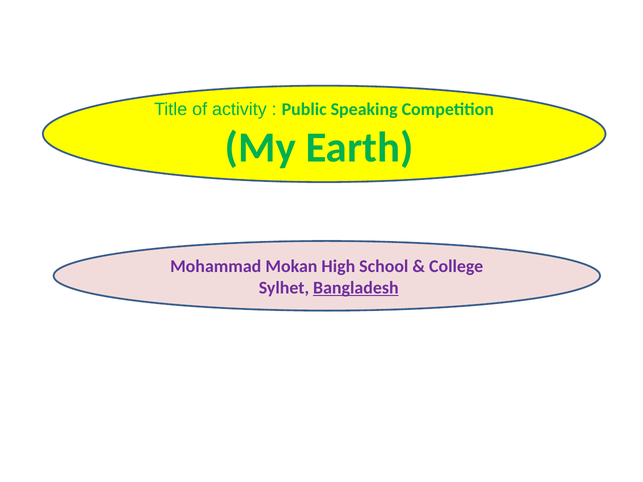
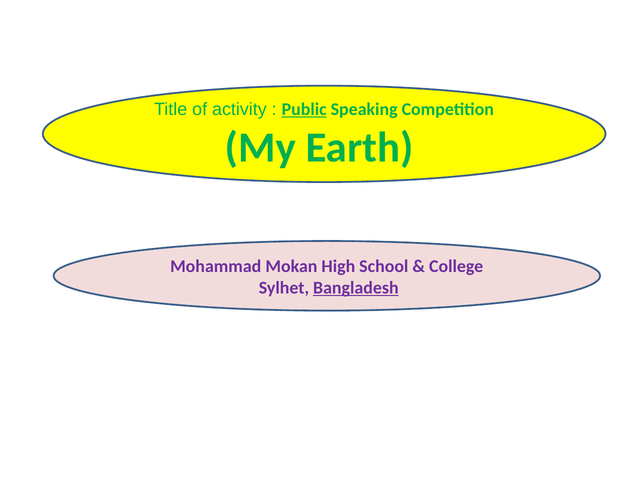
Public underline: none -> present (304, 109)
